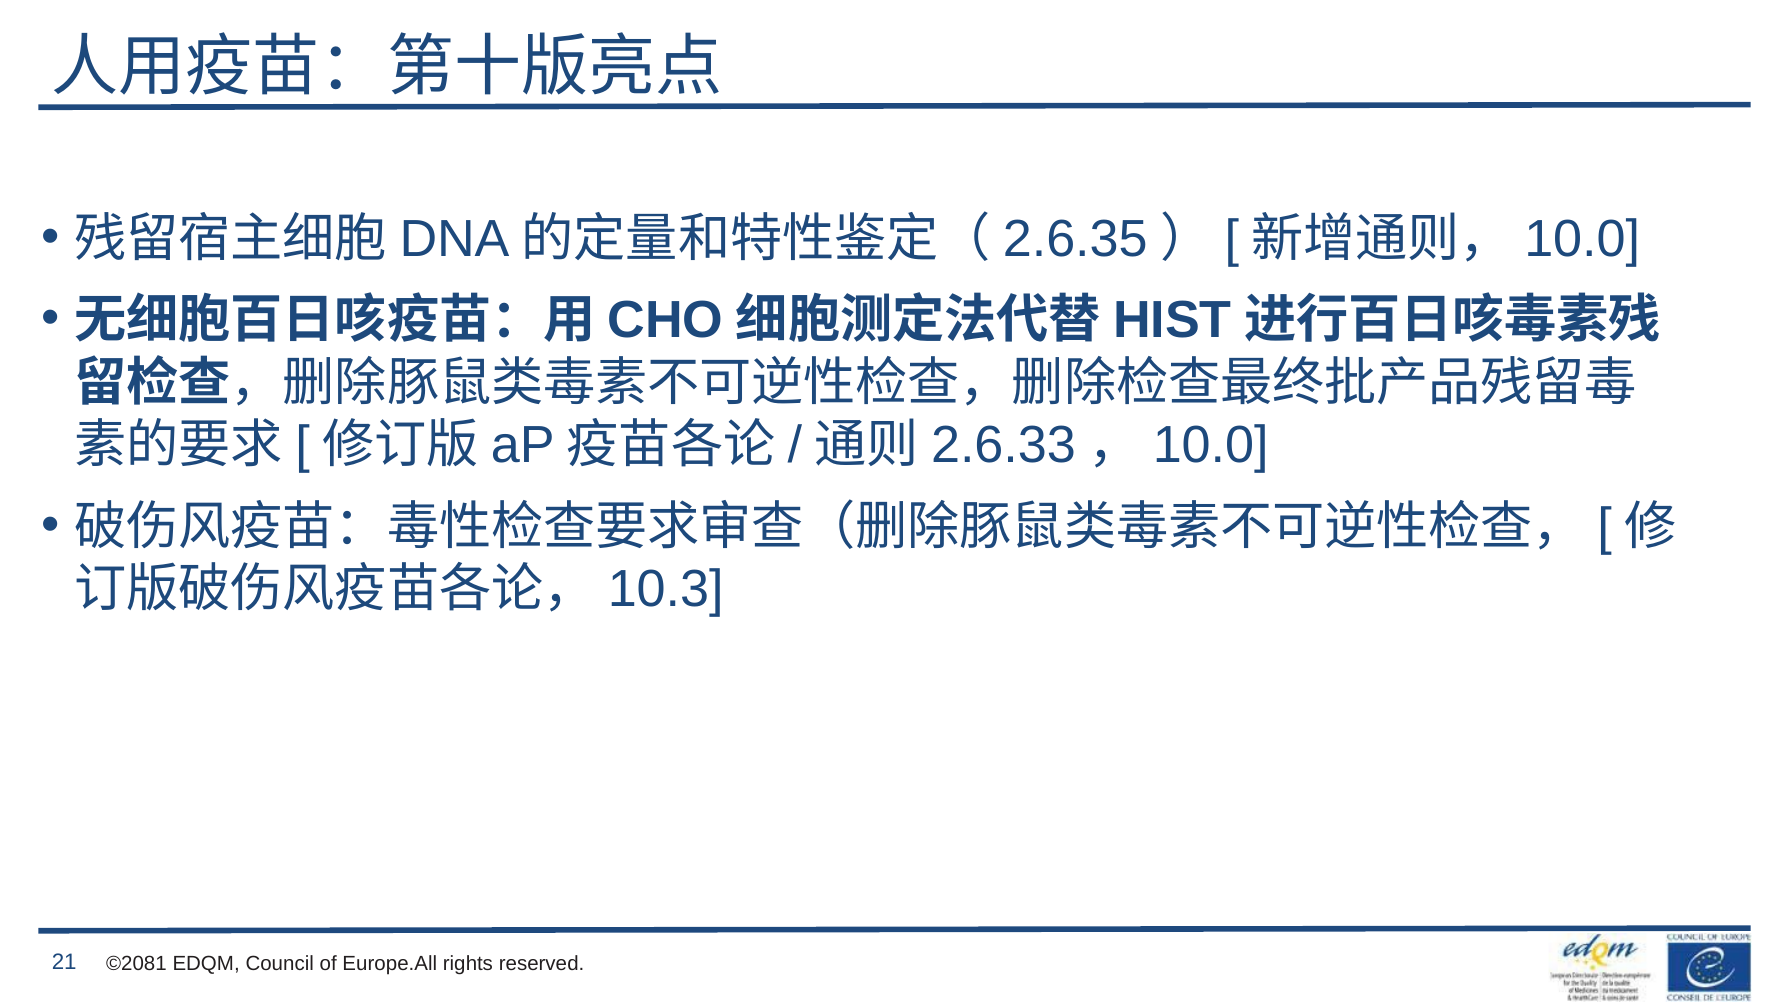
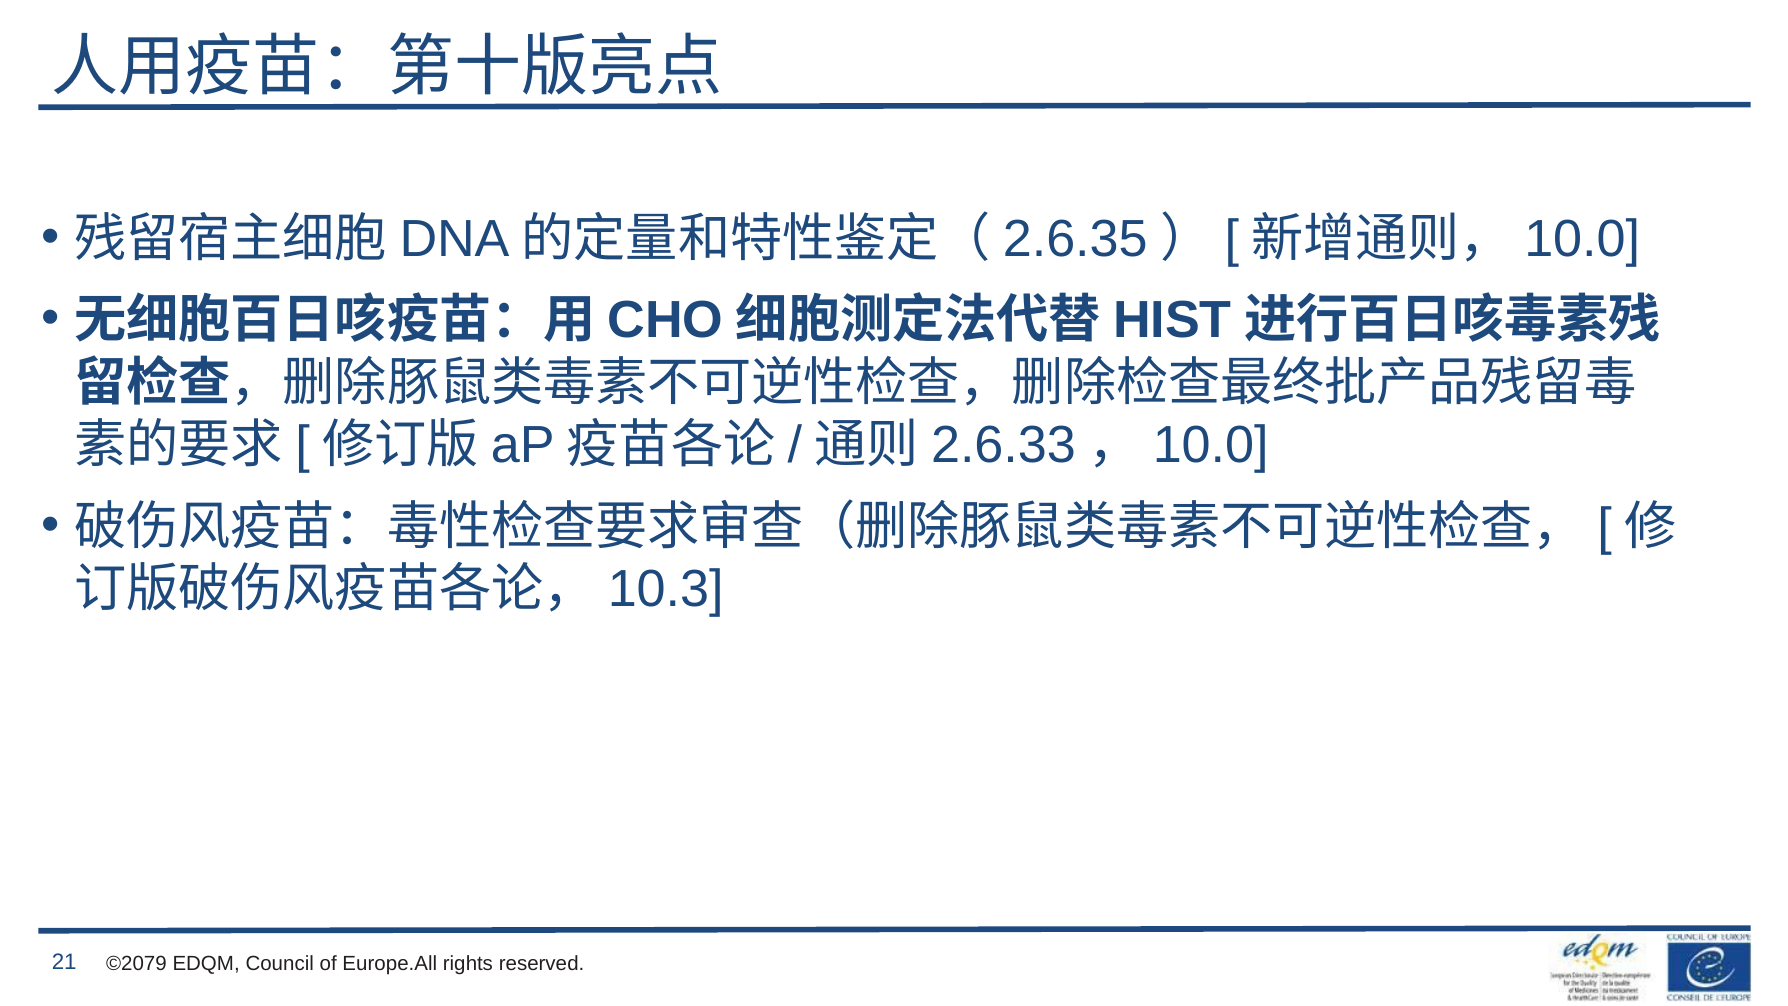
©2081: ©2081 -> ©2079 (136, 963)
